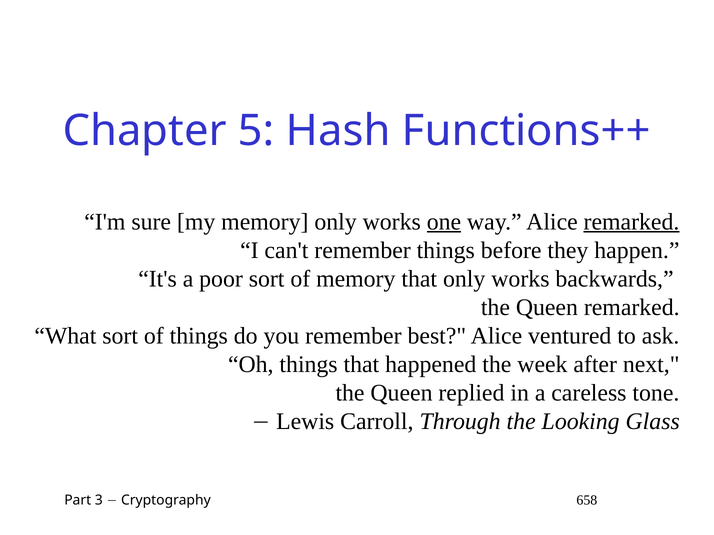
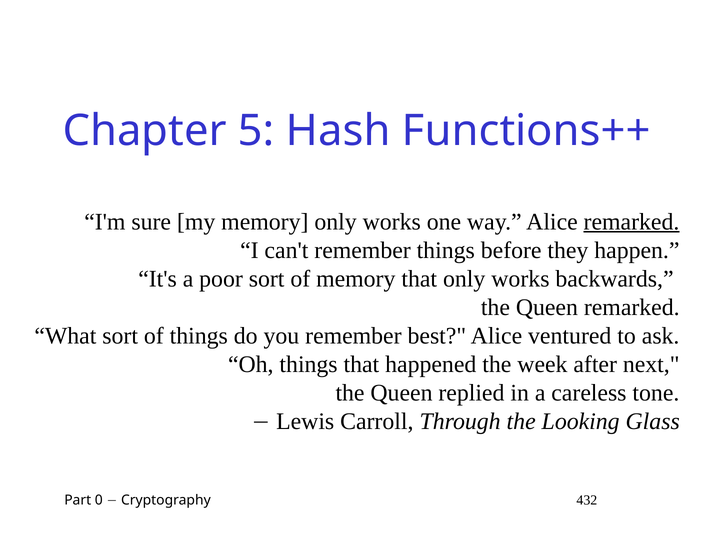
one underline: present -> none (444, 222)
3: 3 -> 0 (99, 501)
658: 658 -> 432 (587, 501)
